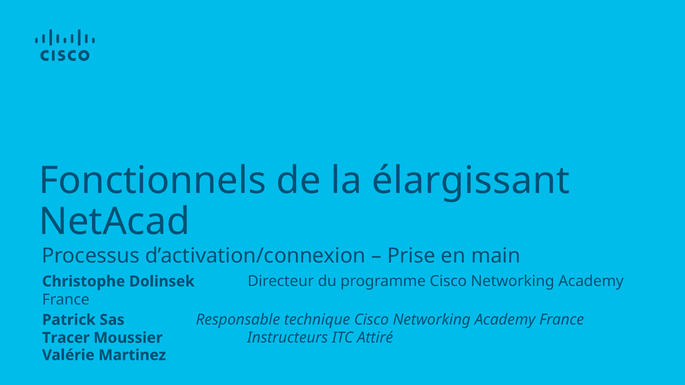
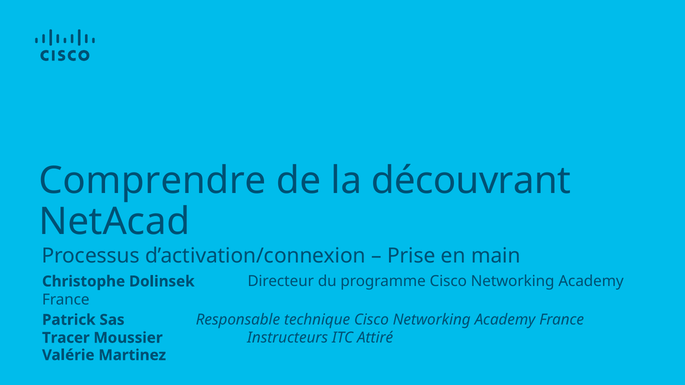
Fonctionnels: Fonctionnels -> Comprendre (153, 181)
élargissant: élargissant -> découvrant (471, 181)
